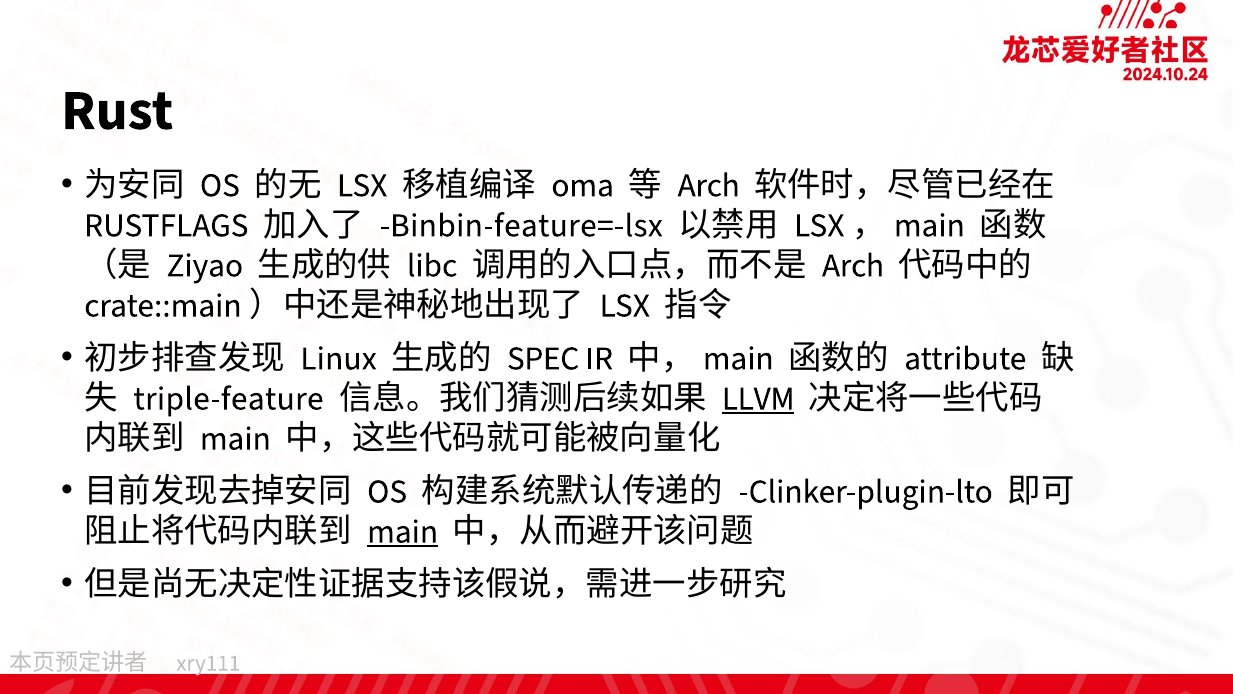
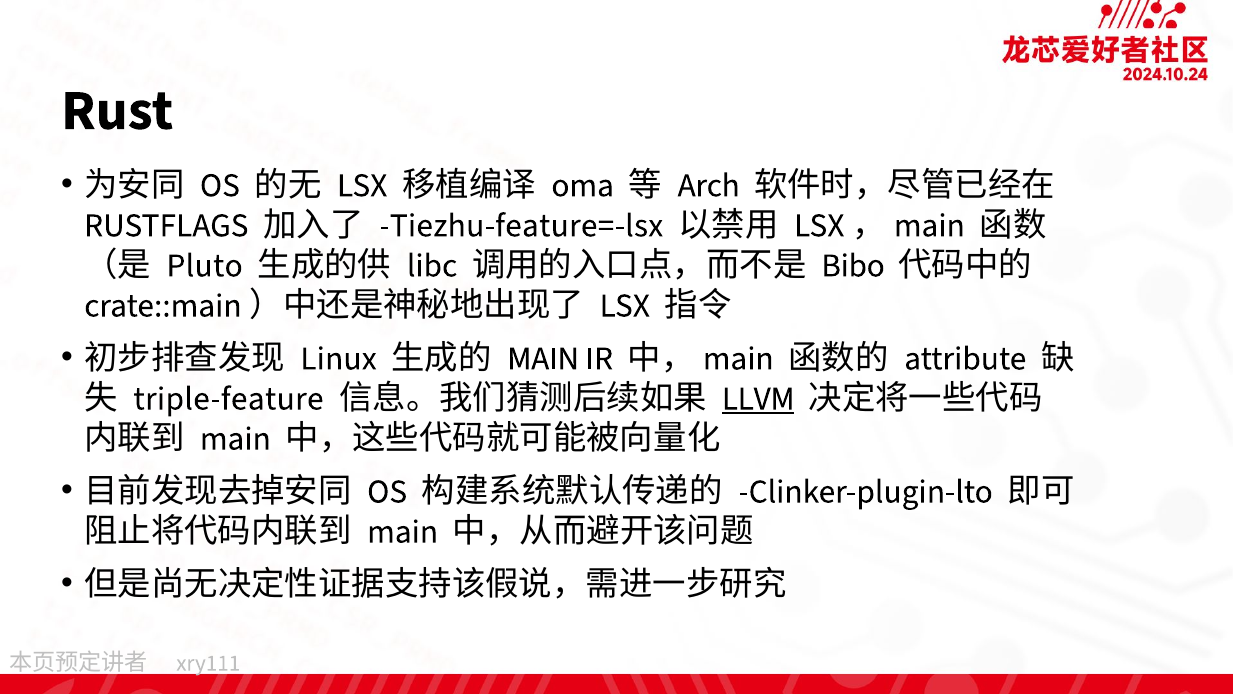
Binbin-feature=-lsx: Binbin-feature=-lsx -> Tiezhu-feature=-lsx (521, 225)
Ziyao: Ziyao -> Pluto (205, 265)
Arch: Arch -> Bibo (853, 265)
SPEC: SPEC -> MAIN (543, 358)
main underline: present -> none (403, 531)
